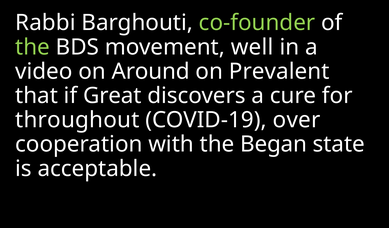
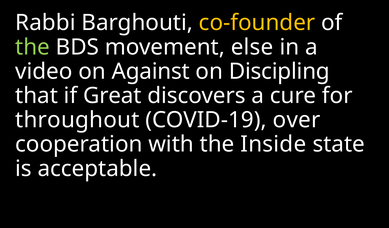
co-founder colour: light green -> yellow (257, 23)
well: well -> else (252, 47)
Around: Around -> Against (151, 71)
Prevalent: Prevalent -> Discipling (279, 71)
Began: Began -> Inside (273, 144)
